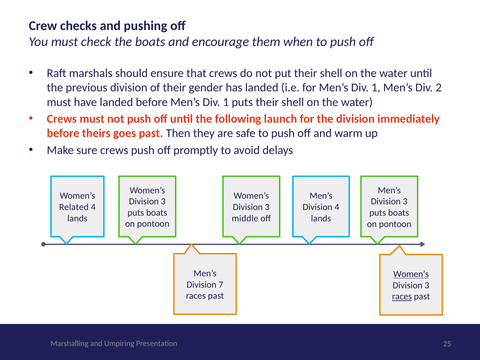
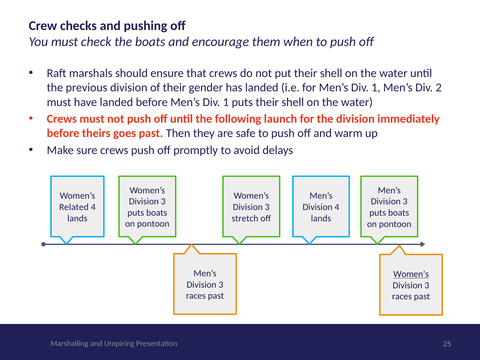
middle: middle -> stretch (245, 218)
7: 7 -> 3 (221, 285)
races underline: present -> none (402, 297)
